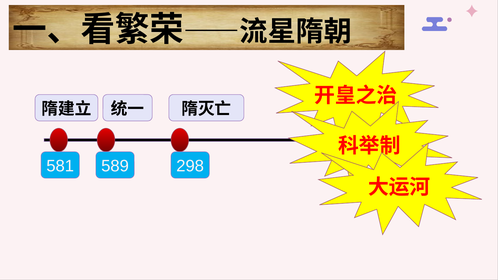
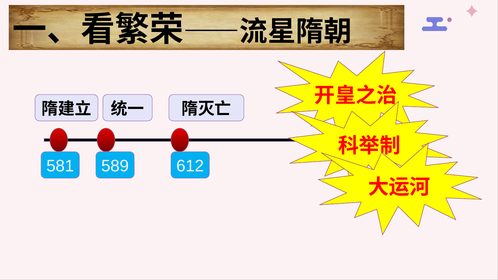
298: 298 -> 612 (190, 166)
